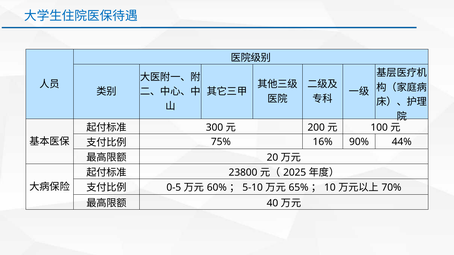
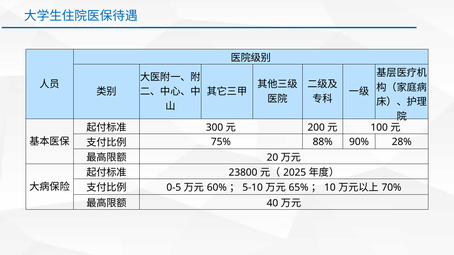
16%: 16% -> 88% (323, 142)
44%: 44% -> 28% (402, 142)
